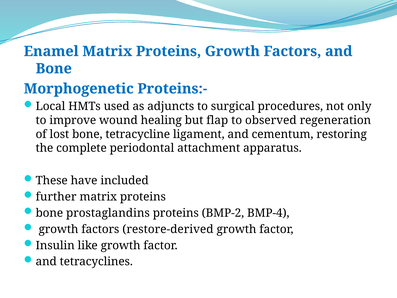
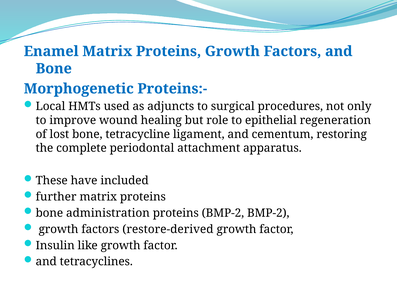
flap: flap -> role (217, 120)
observed: observed -> epithelial (271, 120)
prostaglandins: prostaglandins -> administration (108, 213)
BMP-2 BMP-4: BMP-4 -> BMP-2 (268, 213)
